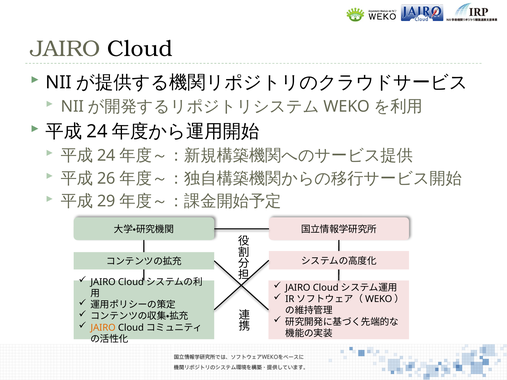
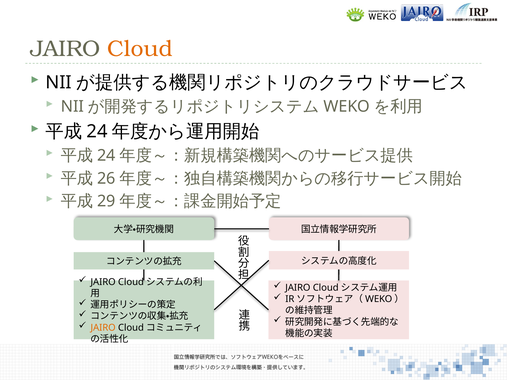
Cloud colour: black -> orange (140, 49)
